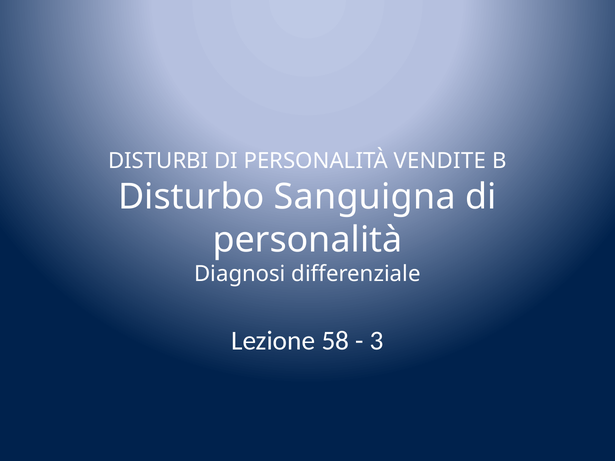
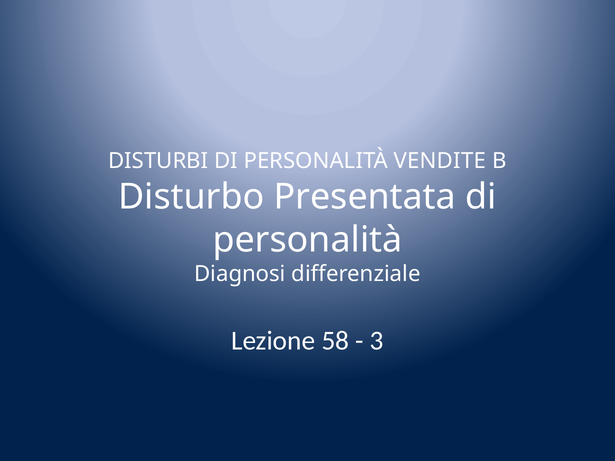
Sanguigna: Sanguigna -> Presentata (365, 197)
